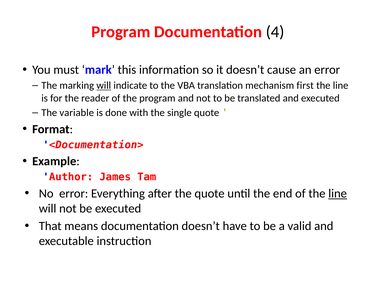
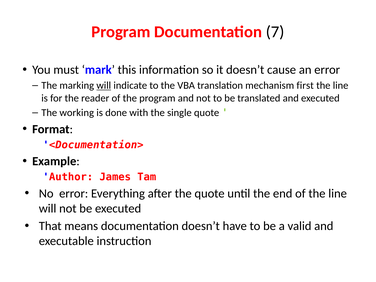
4: 4 -> 7 (275, 32)
variable: variable -> working (77, 113)
line underline: present -> none (338, 193)
